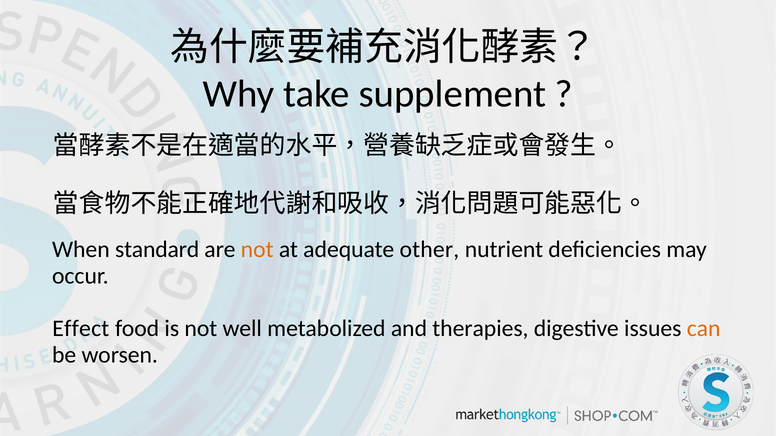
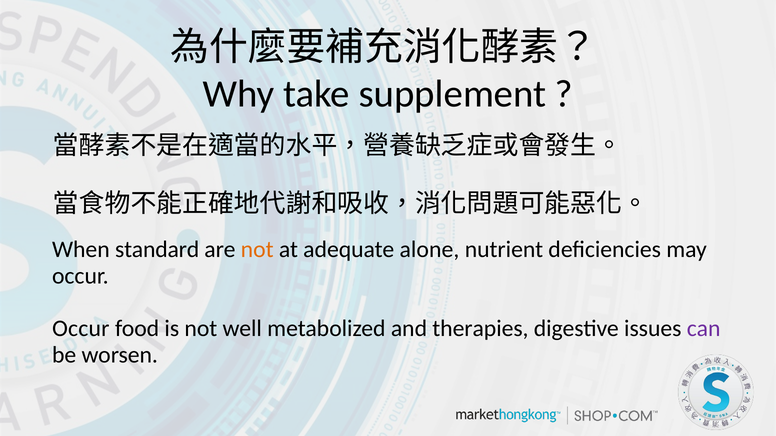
other: other -> alone (429, 250)
Effect: Effect -> Occur (81, 329)
can colour: orange -> purple (704, 329)
